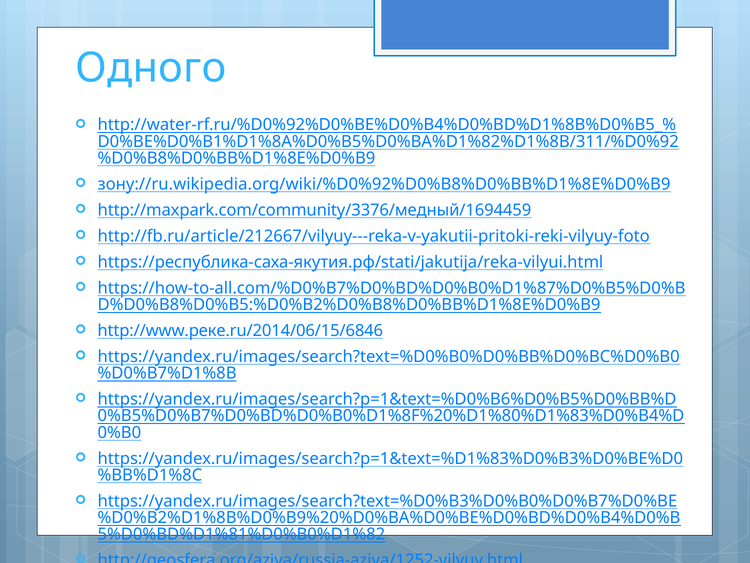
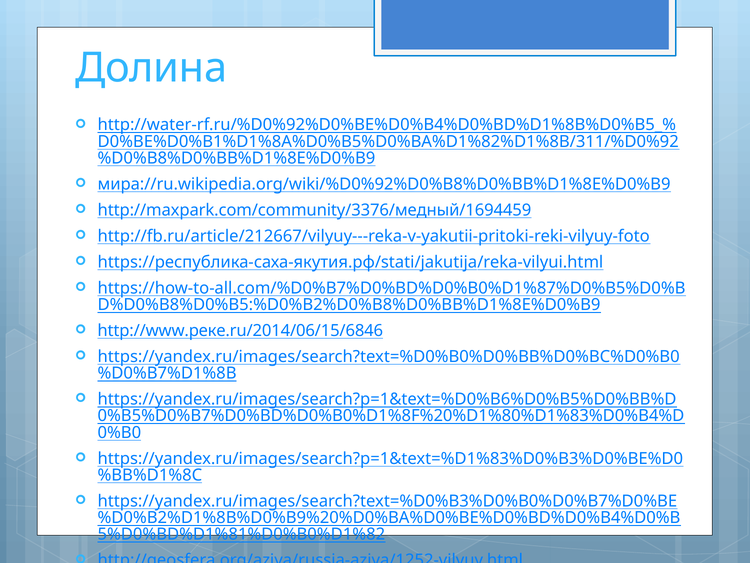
Одного: Одного -> Долина (151, 68)
зону://ru.wikipedia.org/wiki/%D0%92%D0%B8%D0%BB%D1%8E%D0%B9: зону://ru.wikipedia.org/wiki/%D0%92%D0%B8%D0%BB%D1%8E%D0%B9 -> мира://ru.wikipedia.org/wiki/%D0%92%D0%B8%D0%BB%D1%8E%D0%B9 (384, 184)
